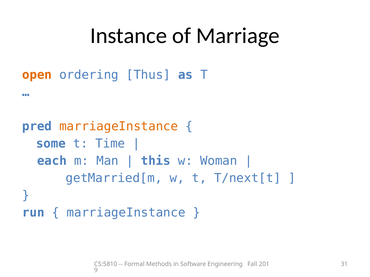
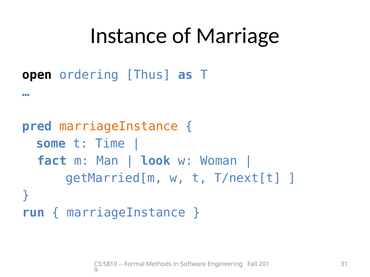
open colour: orange -> black (37, 75)
each: each -> fact (52, 161)
this: this -> look (156, 161)
